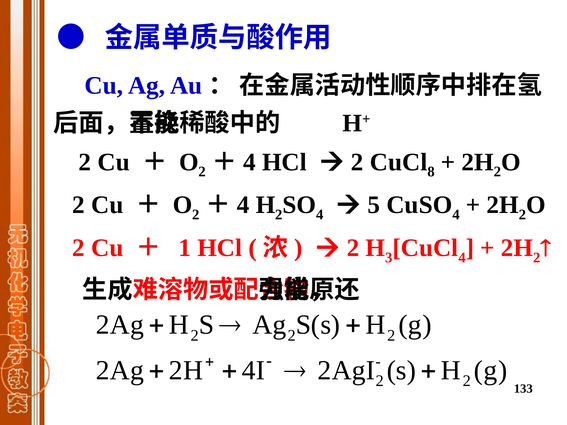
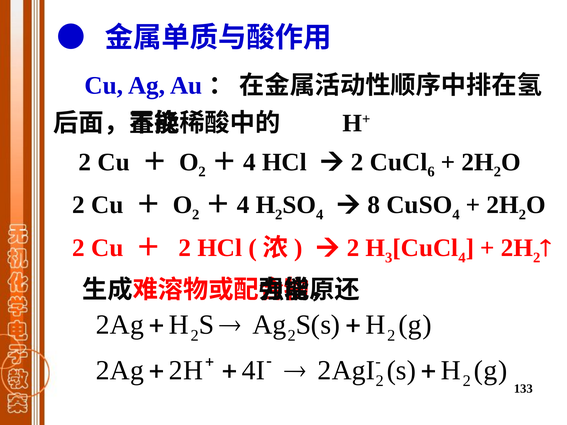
8: 8 -> 6 (431, 172)
5: 5 -> 8 (374, 205)
1: 1 -> 2 (185, 248)
